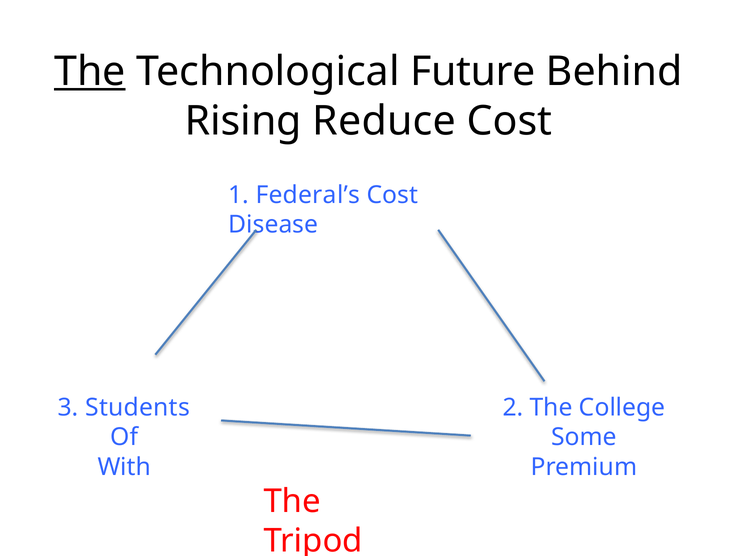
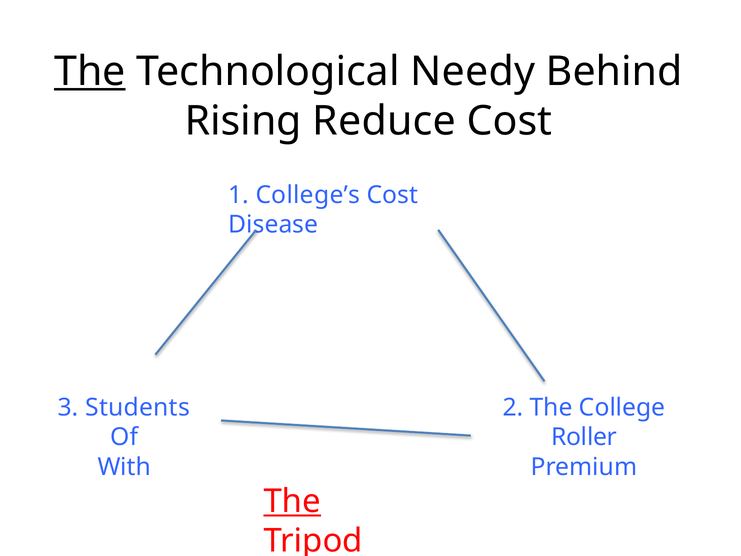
Future: Future -> Needy (473, 72)
Federal’s: Federal’s -> College’s (308, 195)
Some: Some -> Roller (584, 437)
The underline: none -> present (292, 501)
